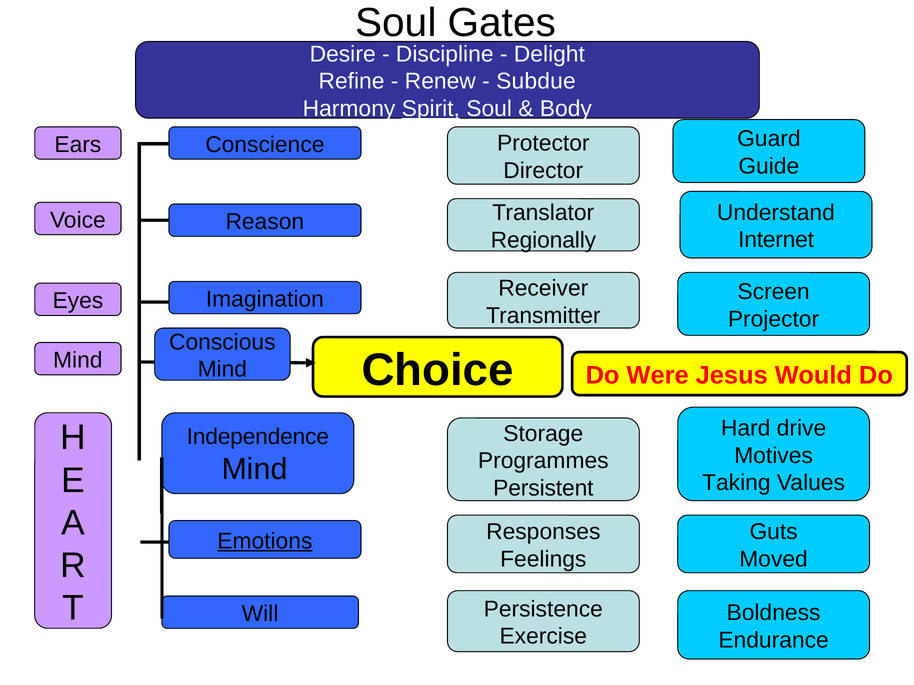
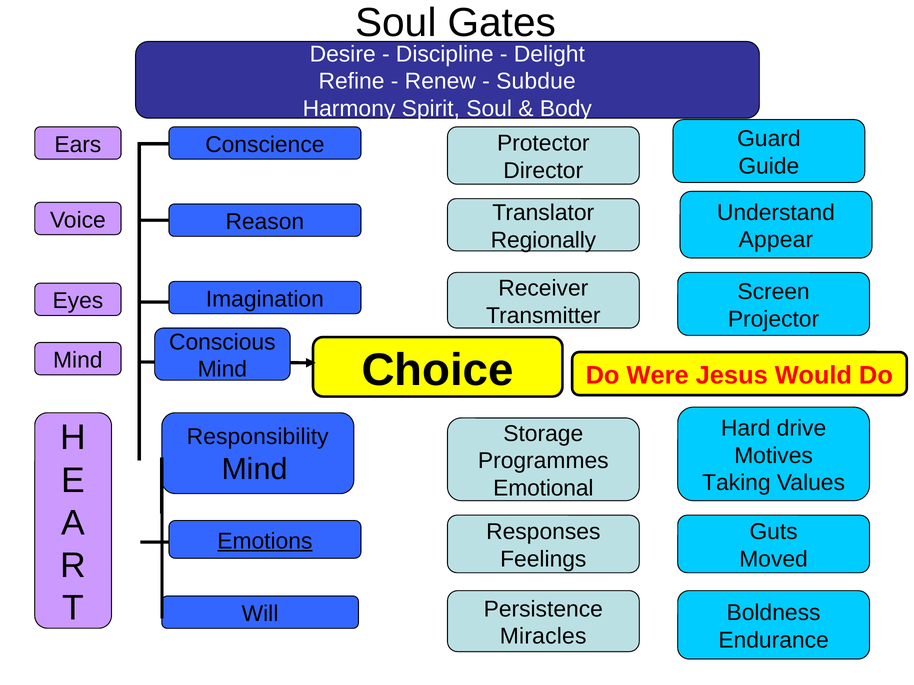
Spirit underline: present -> none (431, 109)
Internet: Internet -> Appear (776, 240)
Independence: Independence -> Responsibility (258, 437)
Persistent: Persistent -> Emotional (543, 489)
Exercise: Exercise -> Miracles (543, 637)
